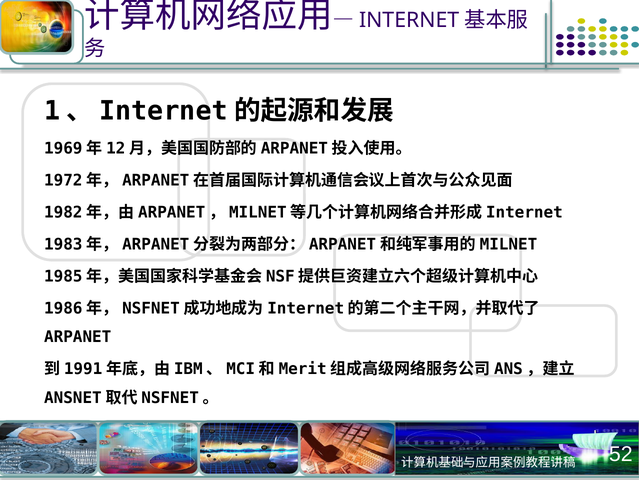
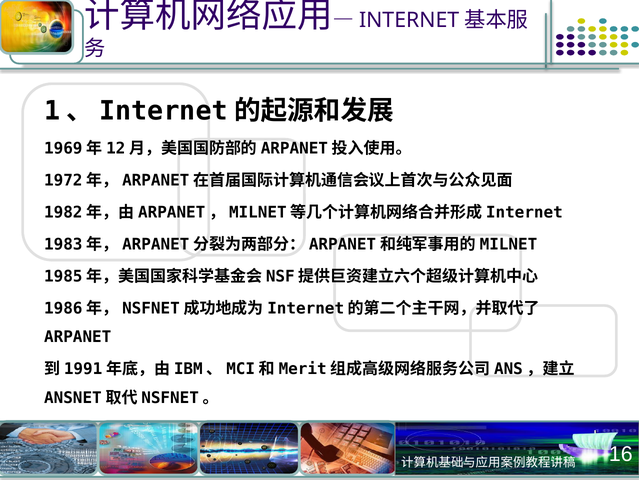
52: 52 -> 16 (621, 453)
